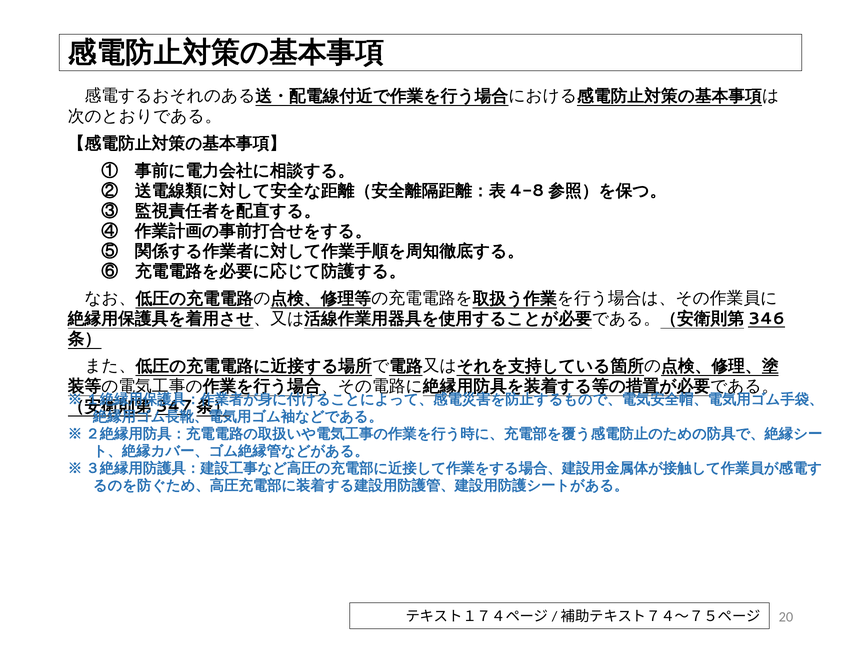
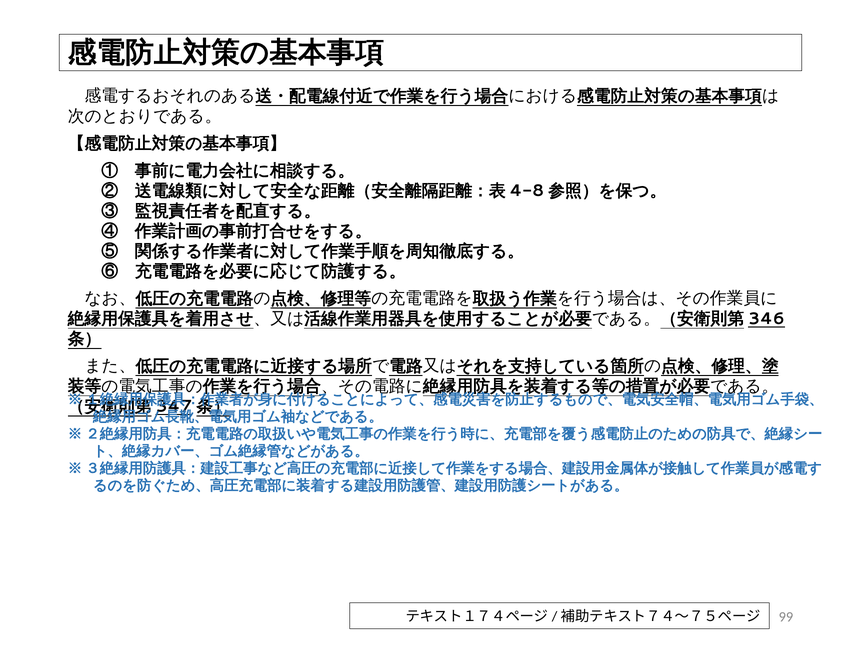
20: 20 -> 99 (786, 617)
